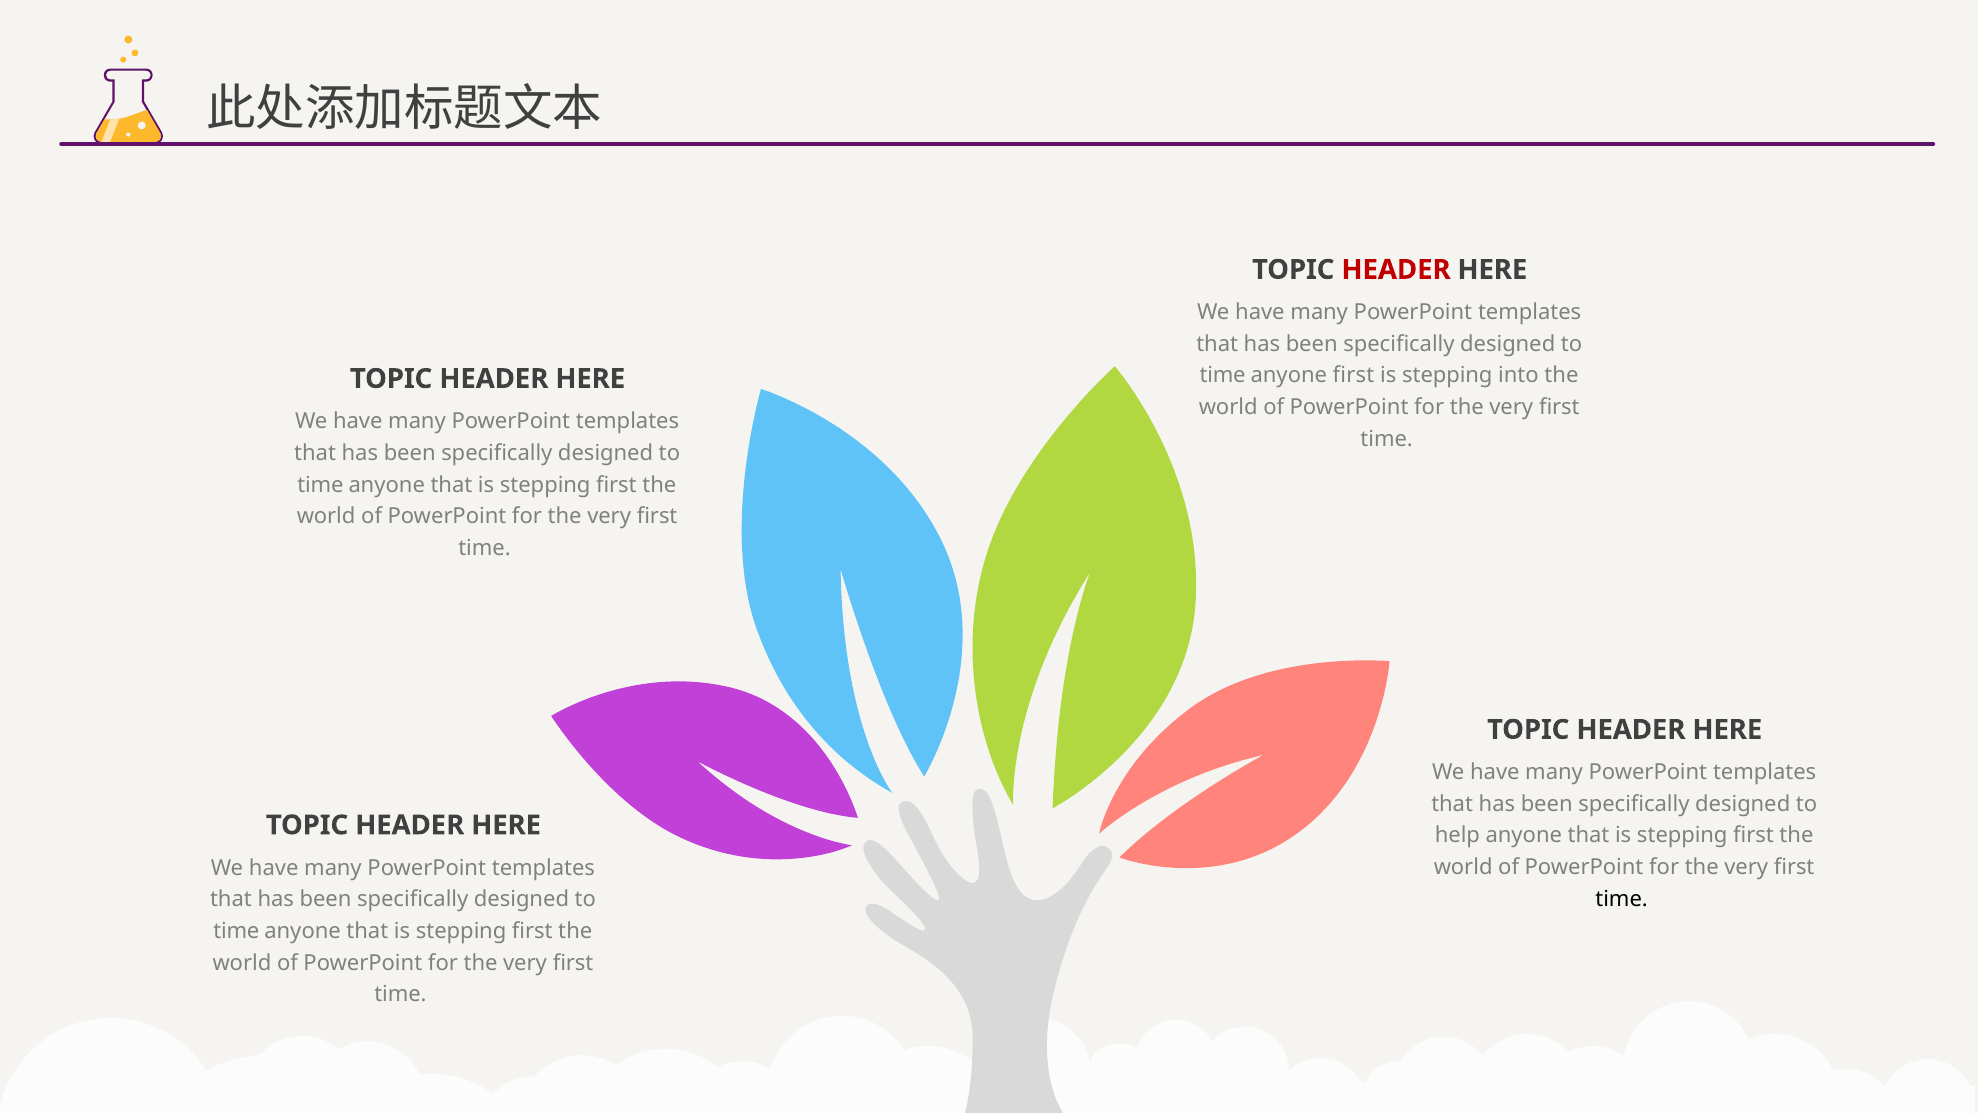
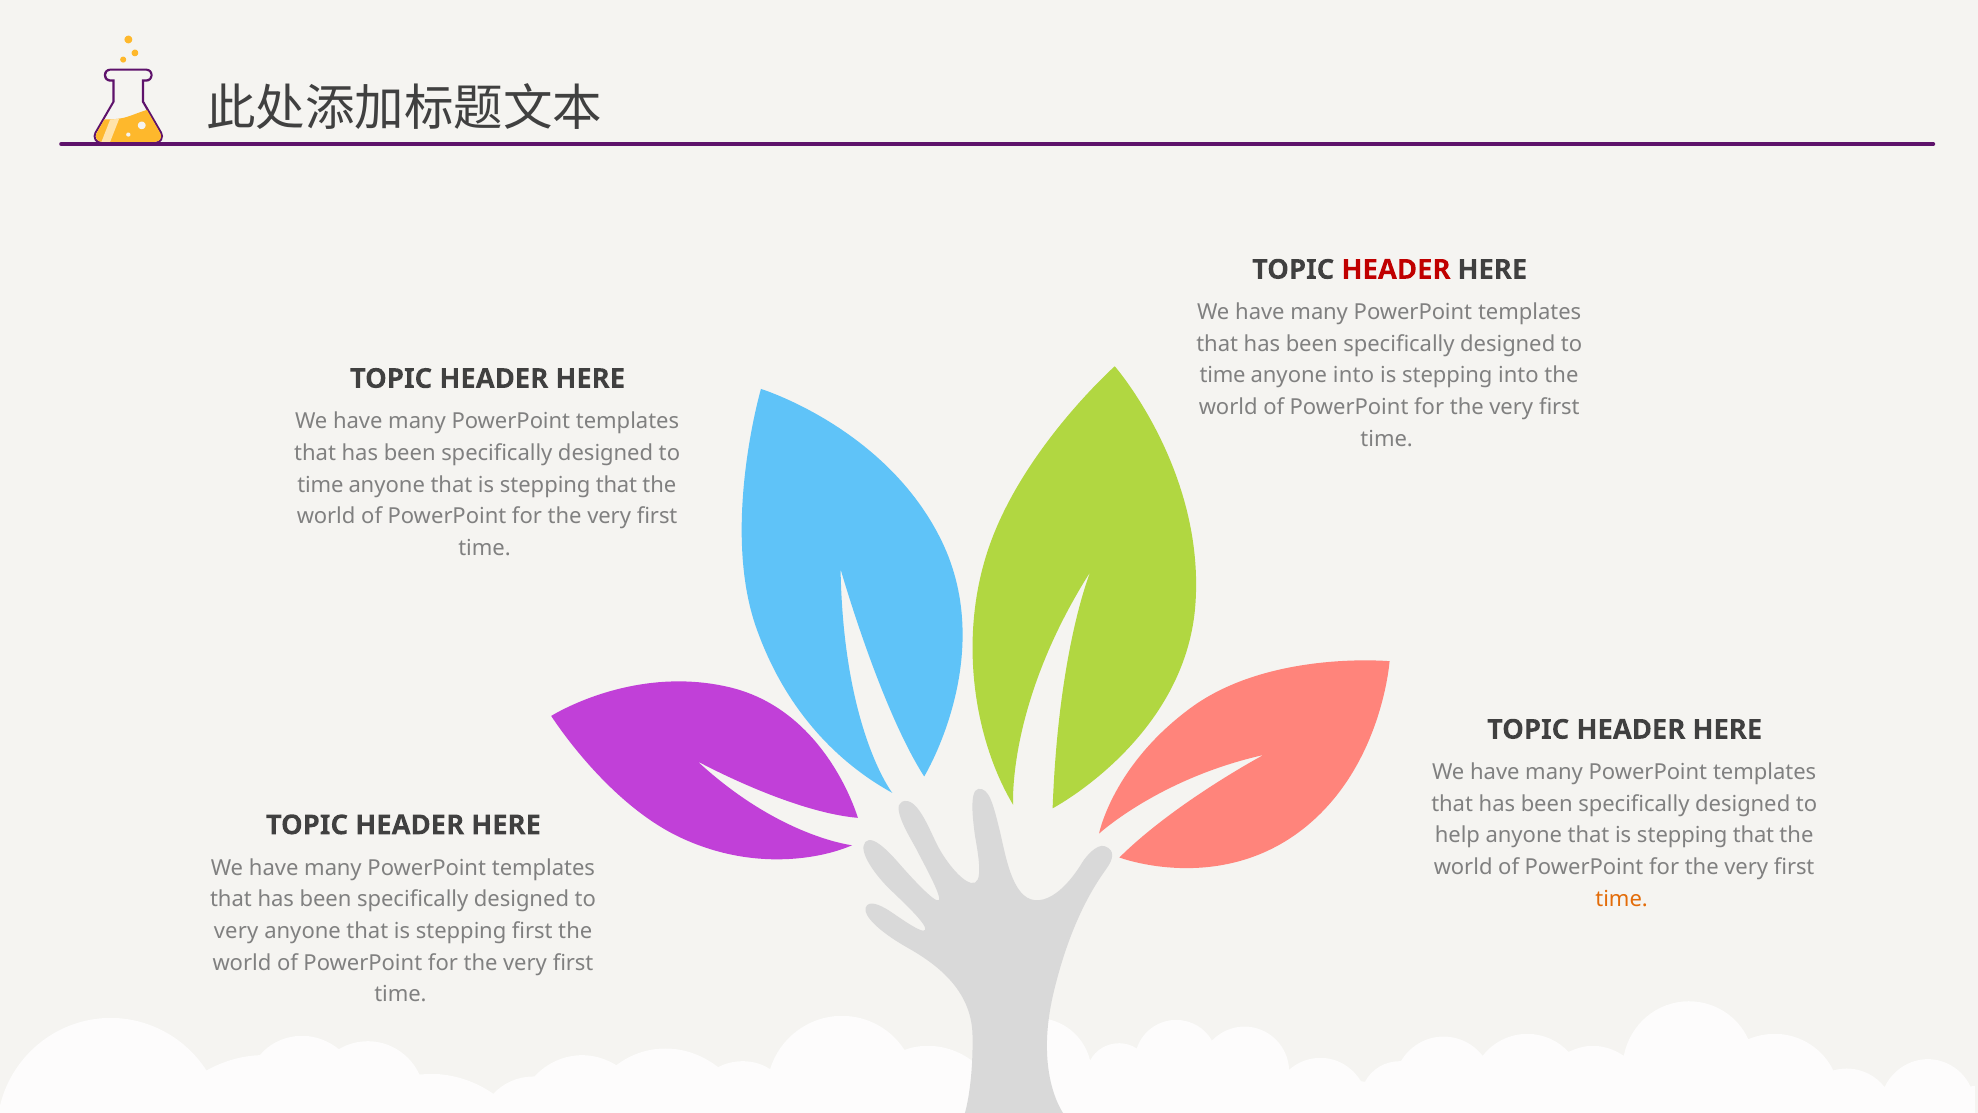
anyone first: first -> into (1353, 376)
first: first -> that (616, 485)
first: first -> that (1754, 835)
time colour: black -> orange (1622, 899)
time: time -> very (236, 931)
